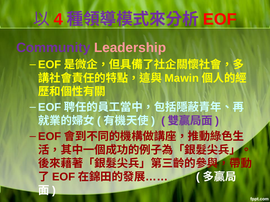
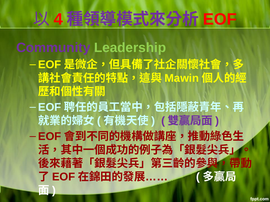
Leadership colour: pink -> light green (130, 48)
